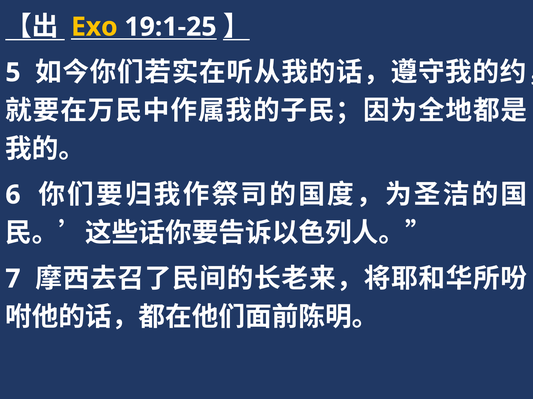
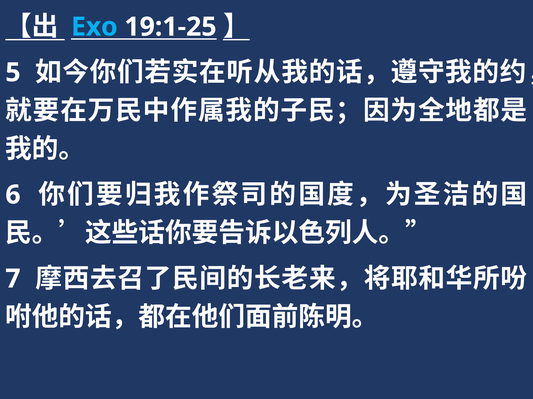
Exo colour: yellow -> light blue (94, 27)
